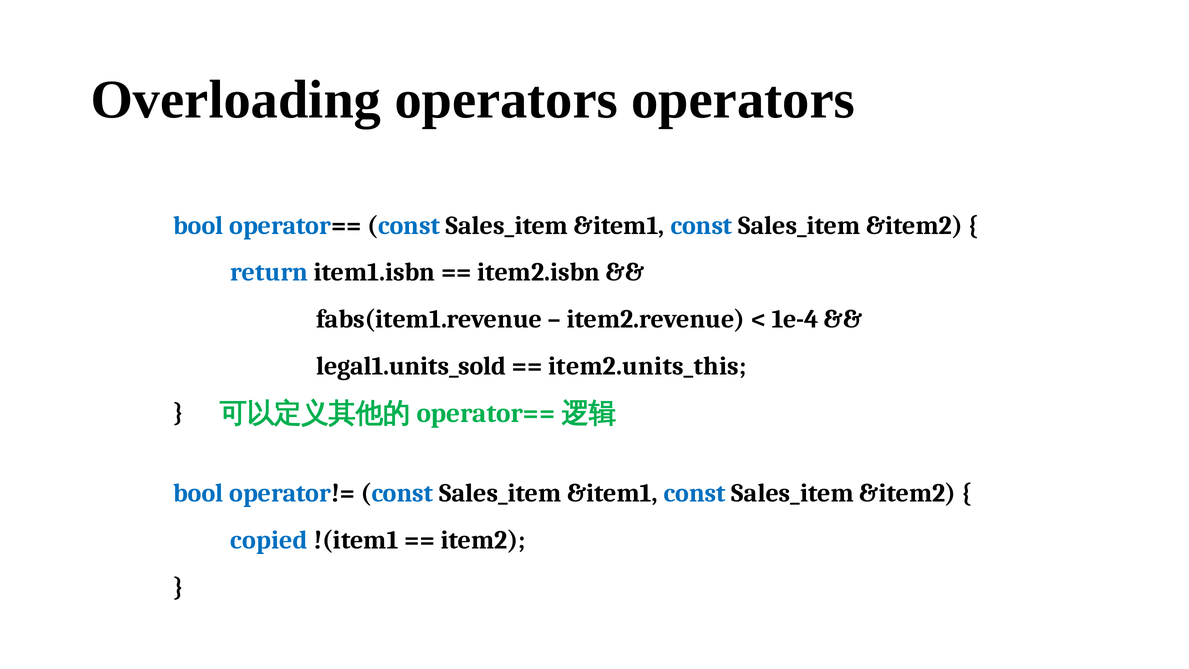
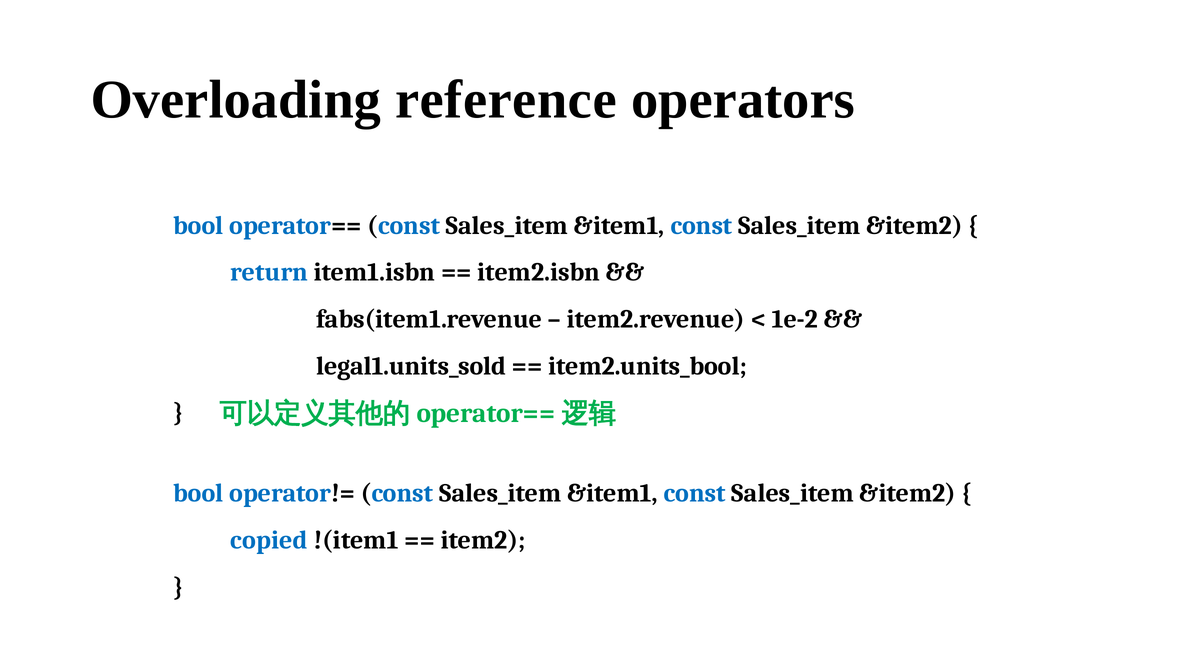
Overloading operators: operators -> reference (506, 100)
1e-4: 1e-4 -> 1e-2 (795, 319)
item2.units_this: item2.units_this -> item2.units_bool (648, 366)
